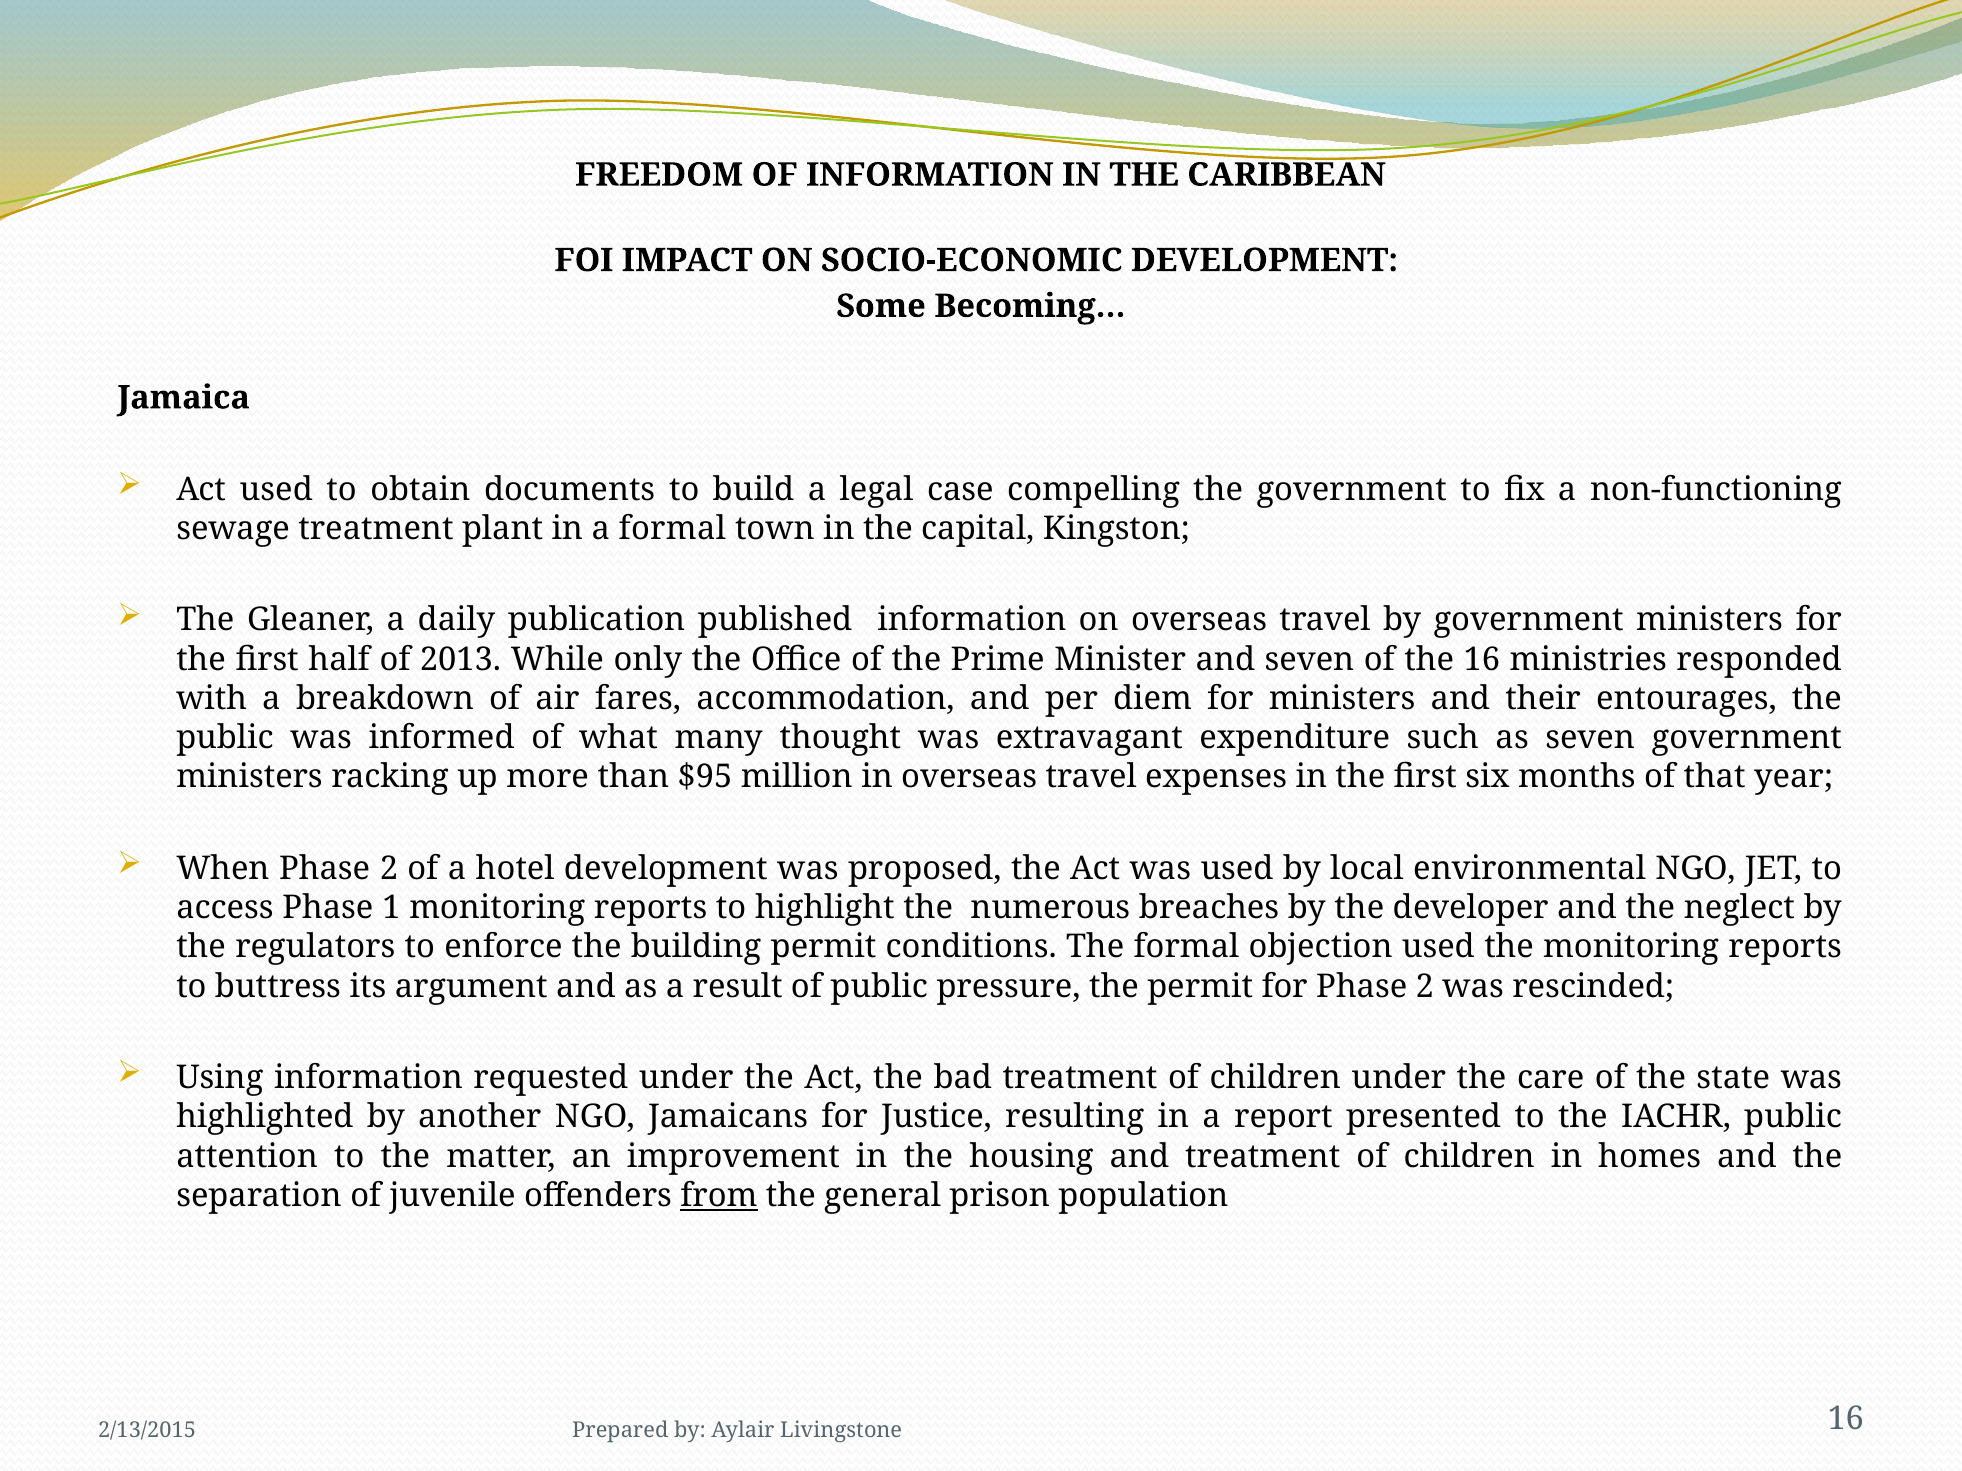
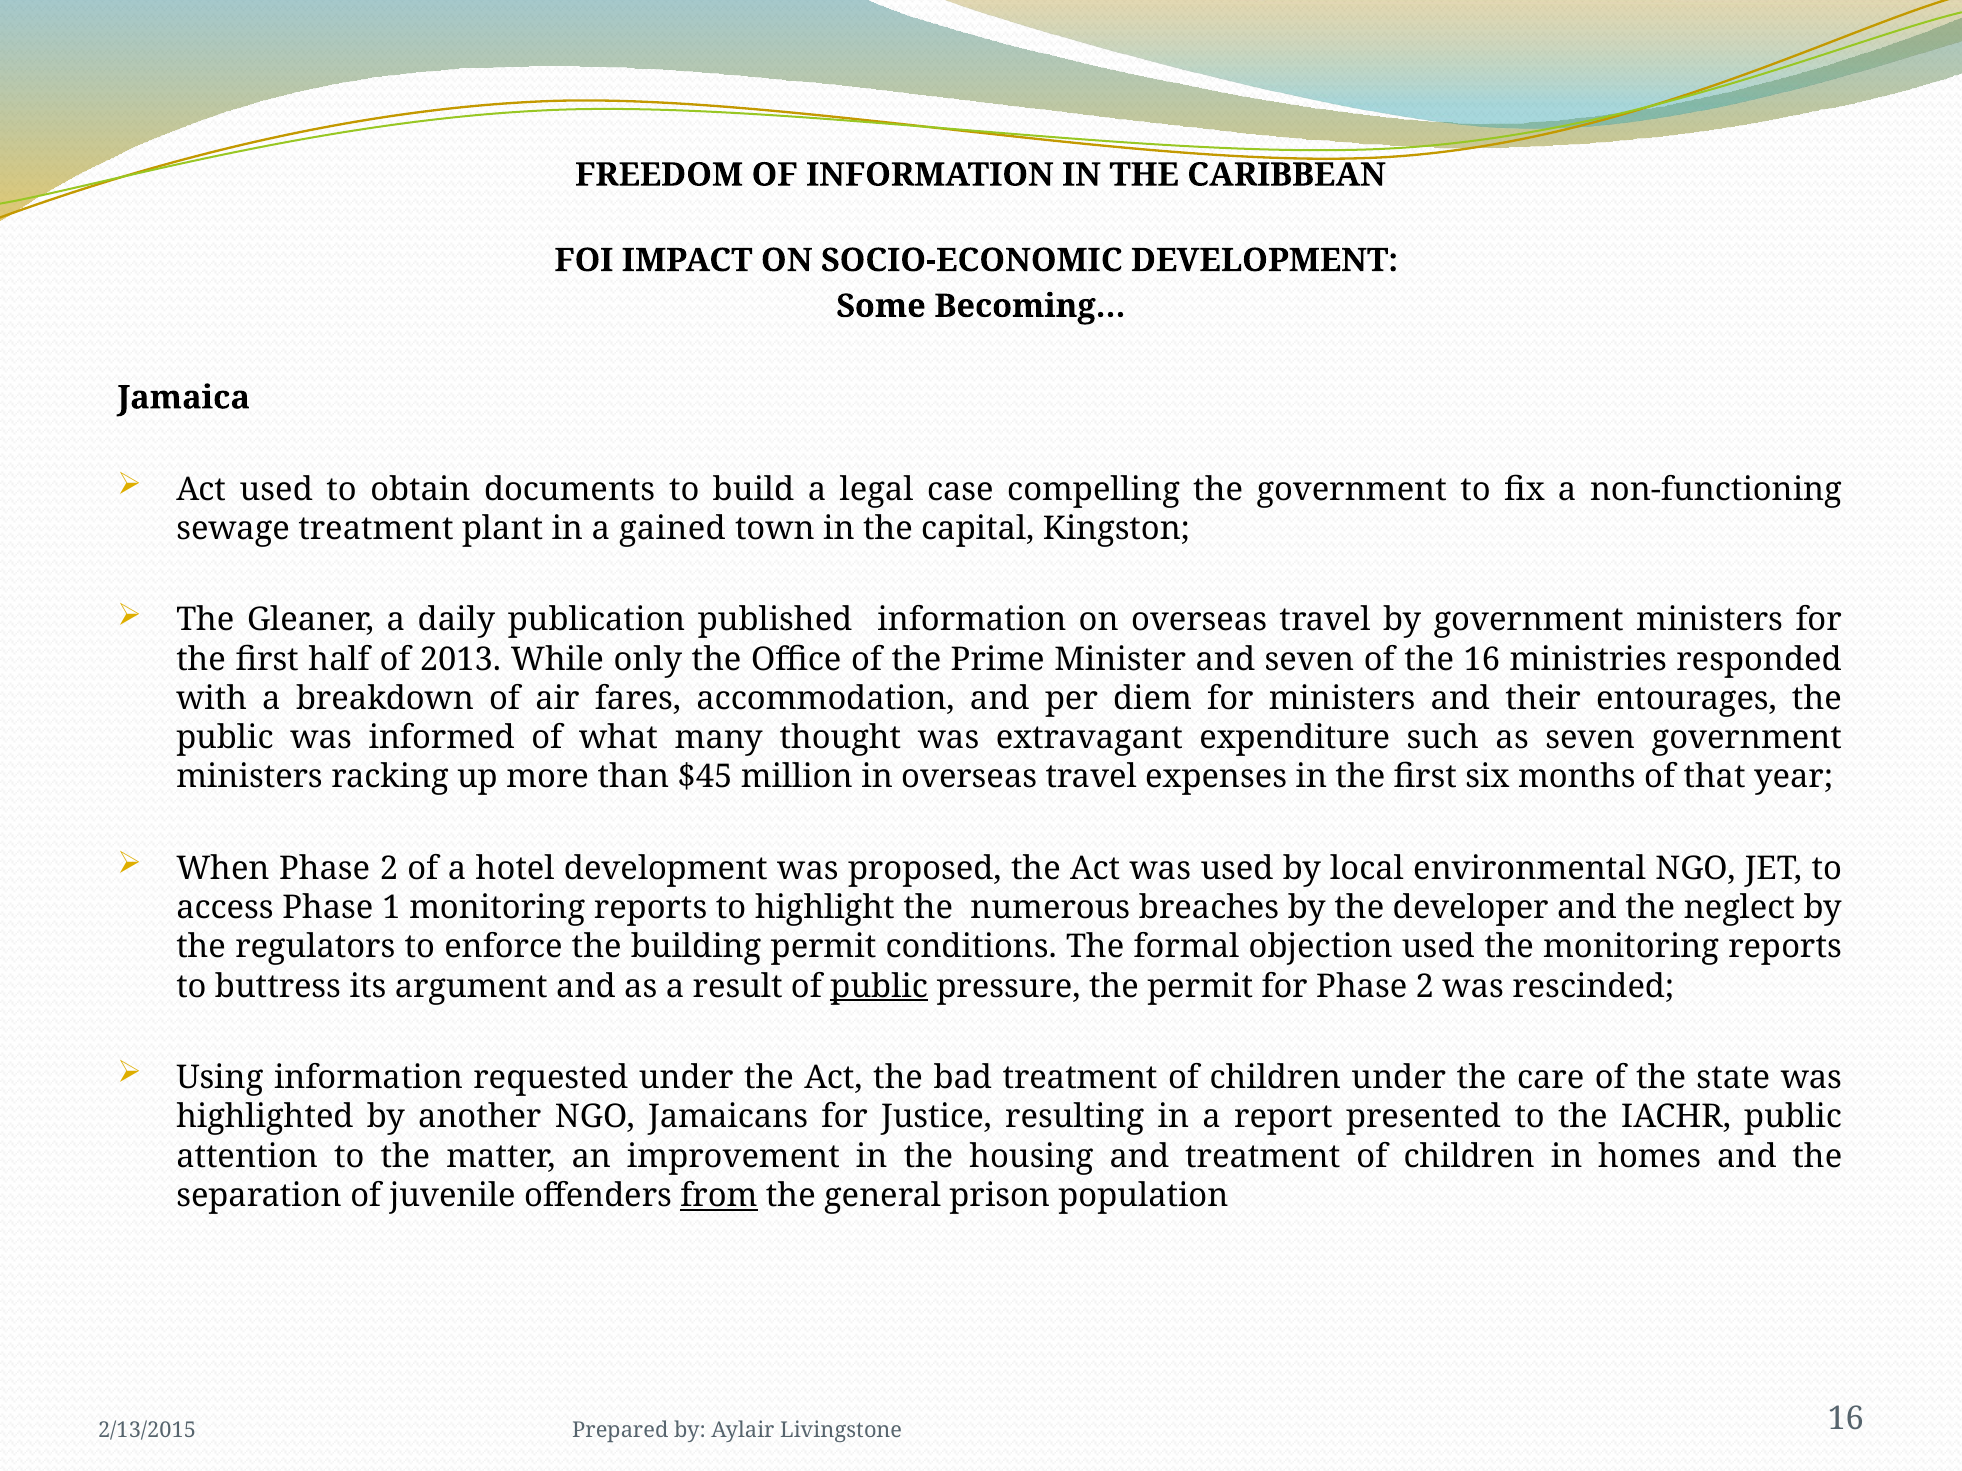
a formal: formal -> gained (672, 529)
$95: $95 -> $45 (705, 777)
public underline: none -> present (879, 987)
